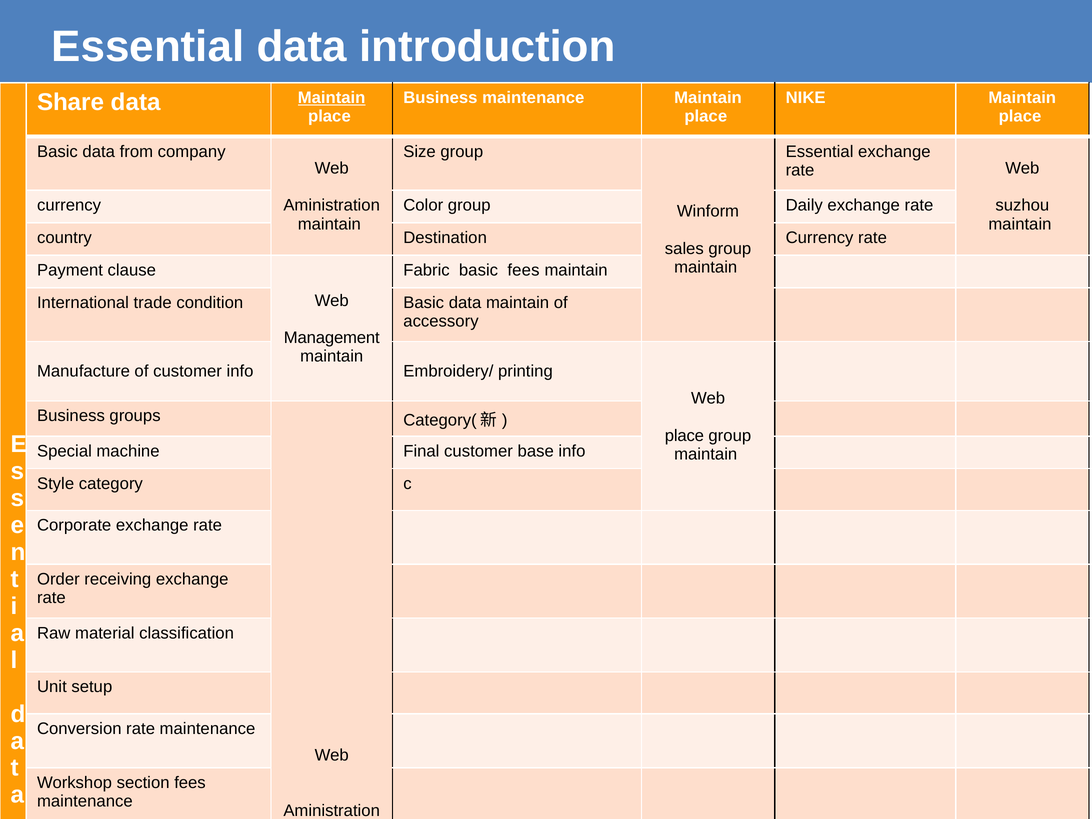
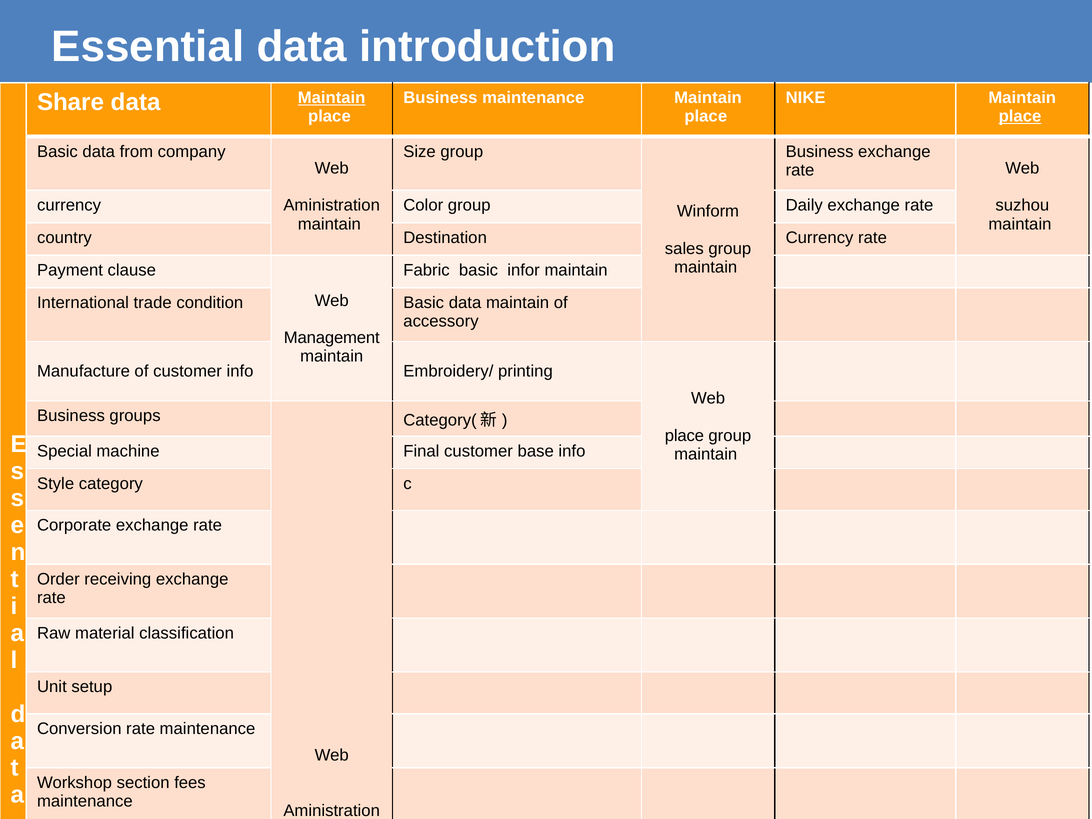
place underline: none -> present (1020, 116)
Essential: Essential -> Business (820, 152)
basic fees: fees -> infor (524, 270)
